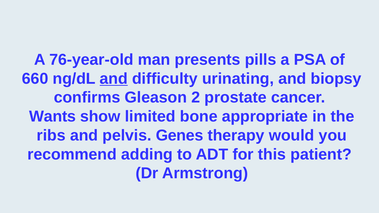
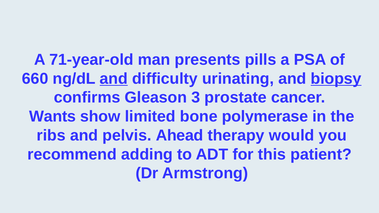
76-year-old: 76-year-old -> 71-year-old (91, 60)
biopsy underline: none -> present (336, 79)
2: 2 -> 3 (196, 98)
appropriate: appropriate -> polymerase (265, 117)
Genes: Genes -> Ahead (180, 136)
